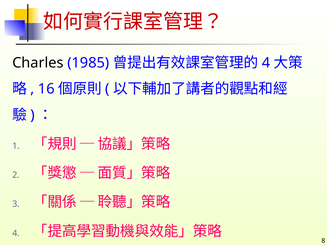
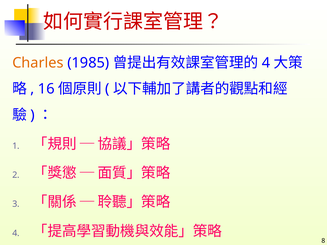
Charles colour: black -> orange (38, 63)
